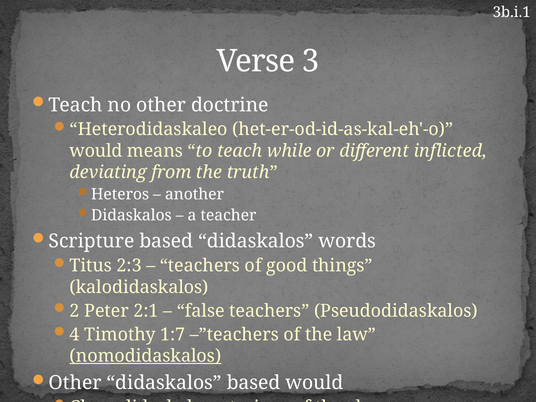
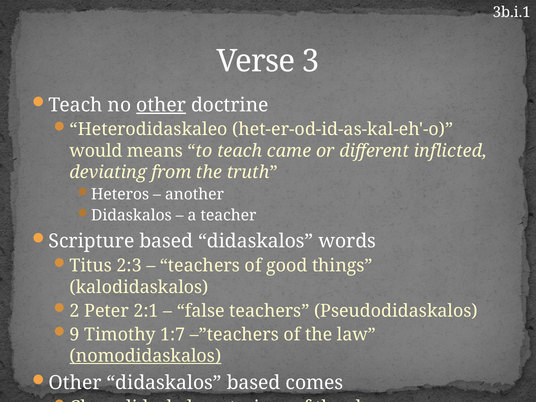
other underline: none -> present (161, 105)
while: while -> came (289, 151)
4: 4 -> 9 (75, 334)
based would: would -> comes (314, 383)
